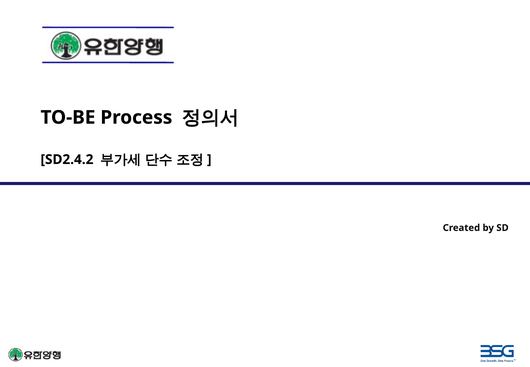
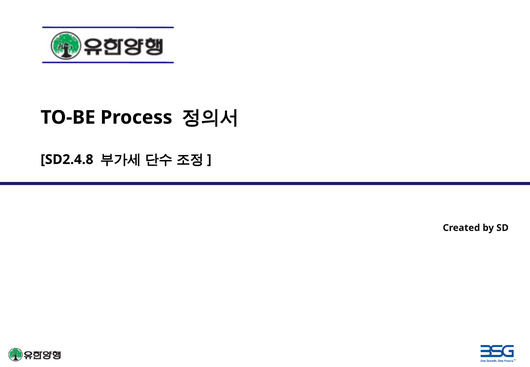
SD2.4.2: SD2.4.2 -> SD2.4.8 (67, 159)
